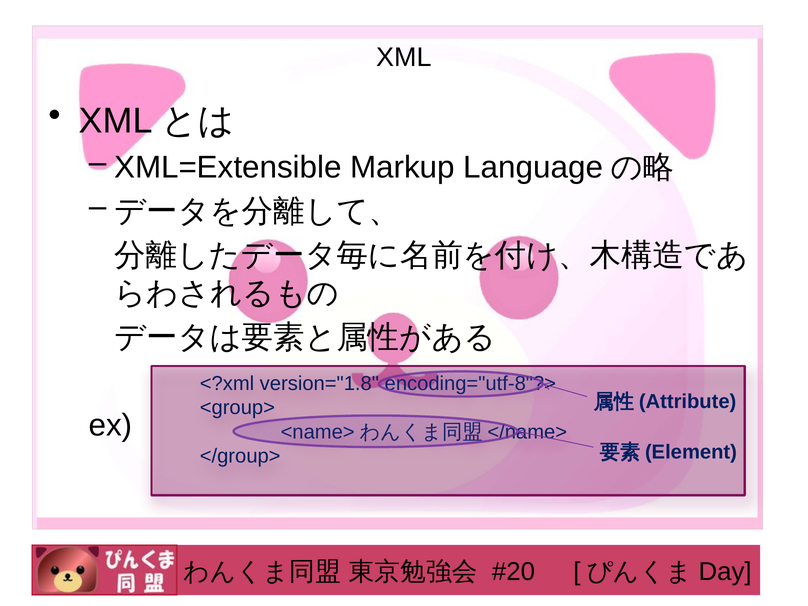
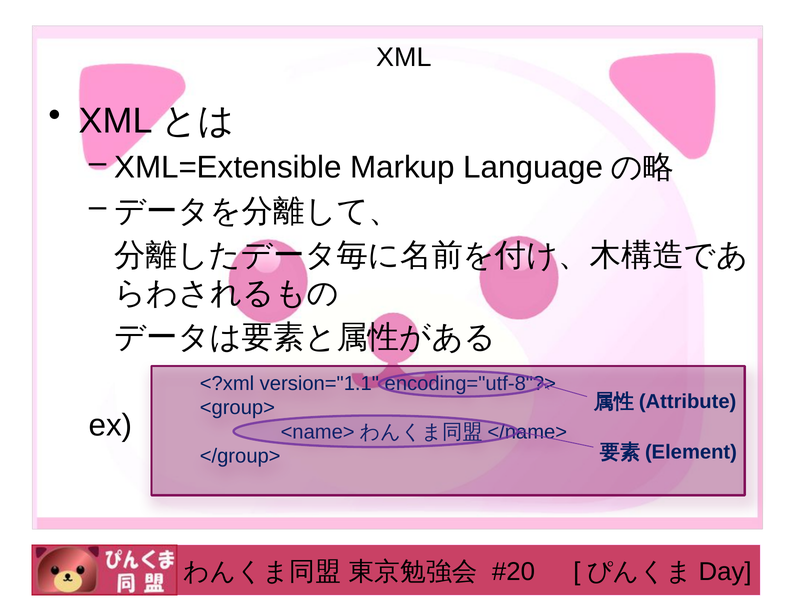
version="1.8: version="1.8 -> version="1.1 (319, 384)
